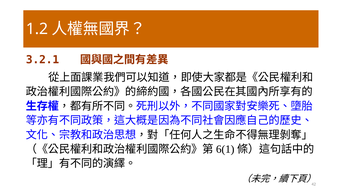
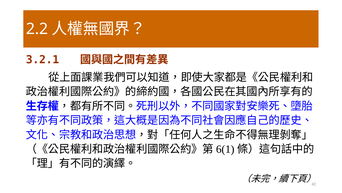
1.2: 1.2 -> 2.2 (37, 29)
